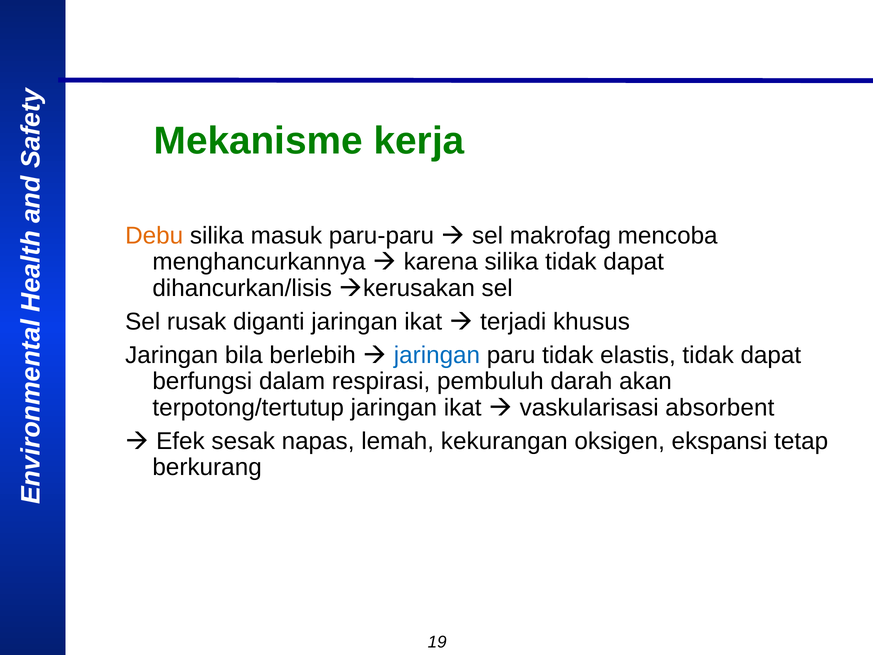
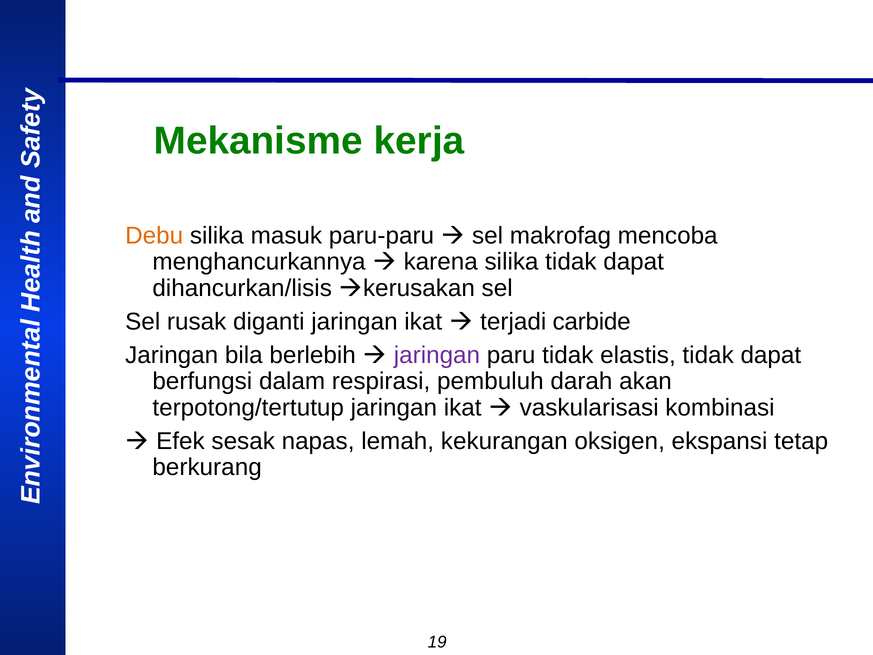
khusus: khusus -> carbide (592, 322)
jaringan colour: blue -> purple (437, 355)
absorbent: absorbent -> kombinasi (720, 408)
